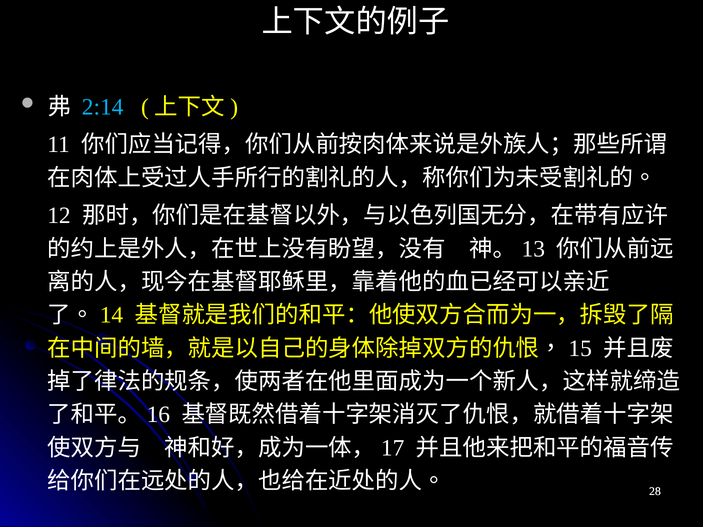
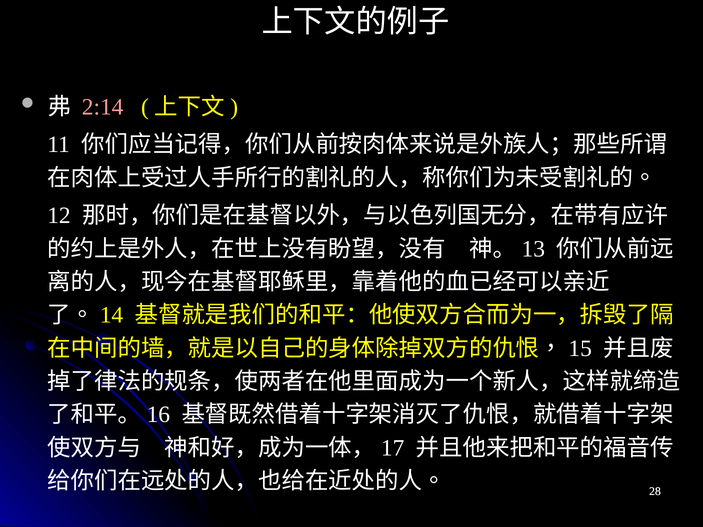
2:14 colour: light blue -> pink (103, 107)
